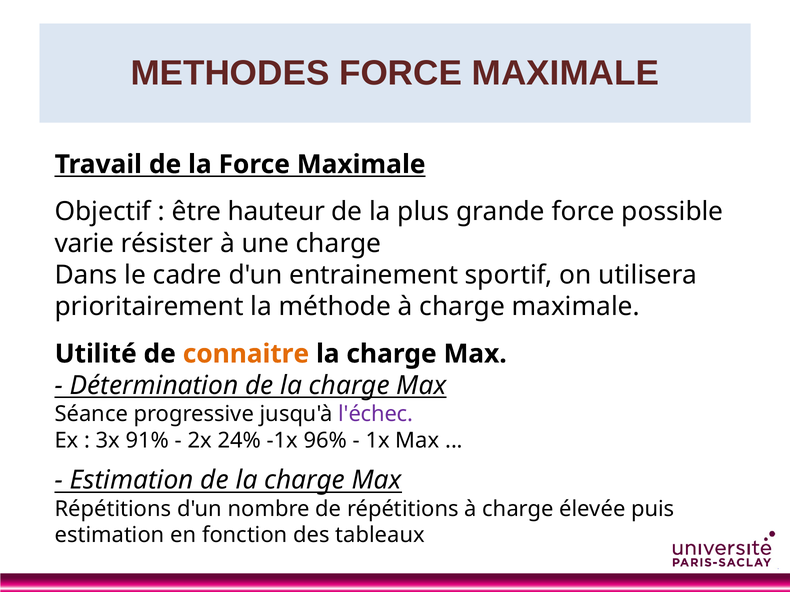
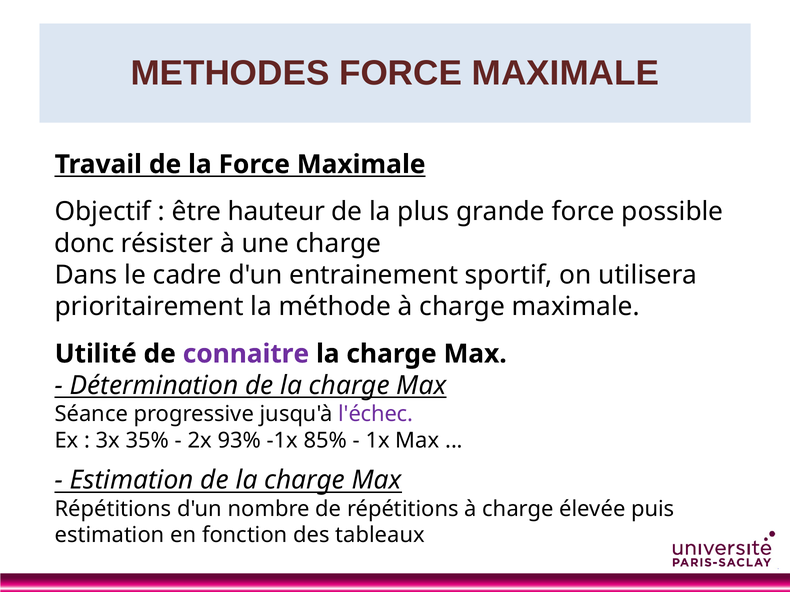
varie: varie -> donc (84, 244)
connaitre colour: orange -> purple (246, 354)
91%: 91% -> 35% (147, 441)
24%: 24% -> 93% (239, 441)
96%: 96% -> 85% (325, 441)
